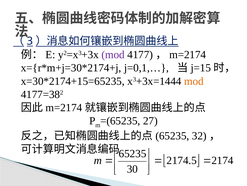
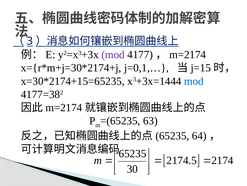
mod colour: orange -> blue (194, 81)
27: 27 -> 63 (150, 120)
32: 32 -> 64 (199, 135)
